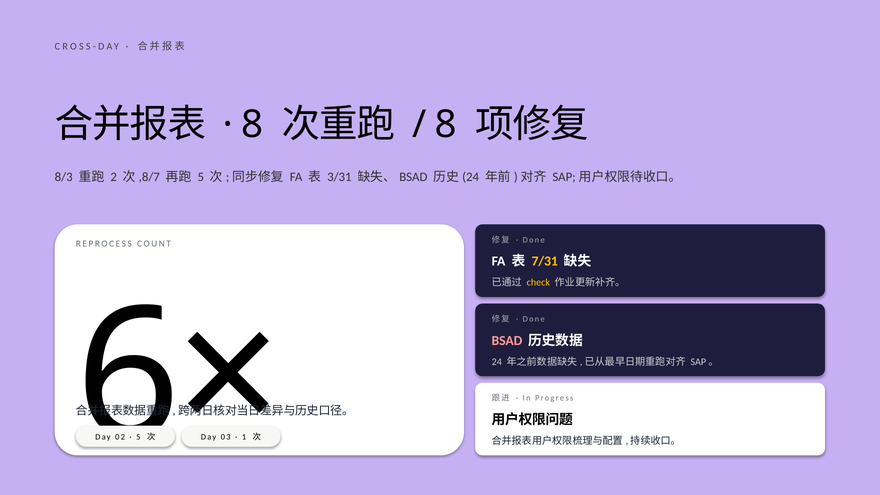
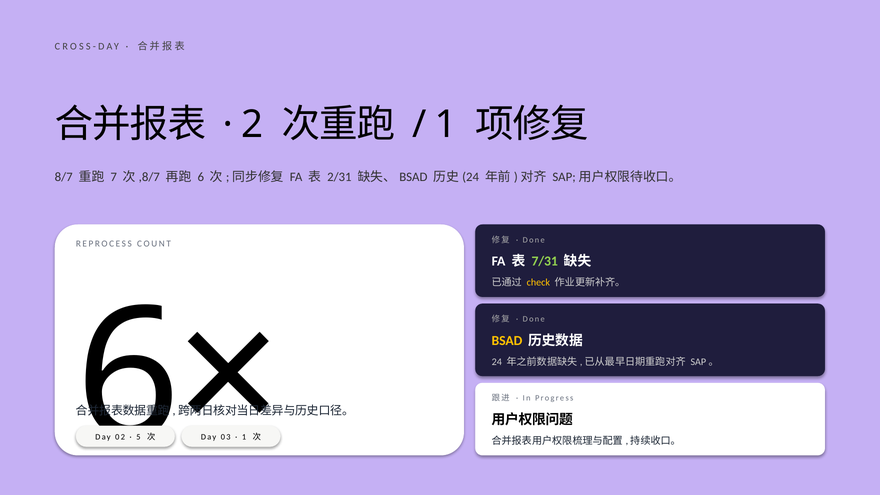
8: 8 -> 2 (252, 125)
8: 8 -> 1 (446, 125)
8/3: 8/3 -> 8/7 (64, 177)
2: 2 -> 7 (114, 177)
5: 5 -> 6 (201, 177)
3/31: 3/31 -> 2/31 (339, 177)
7/31 colour: yellow -> light green (545, 261)
BSAD colour: pink -> yellow (507, 341)
